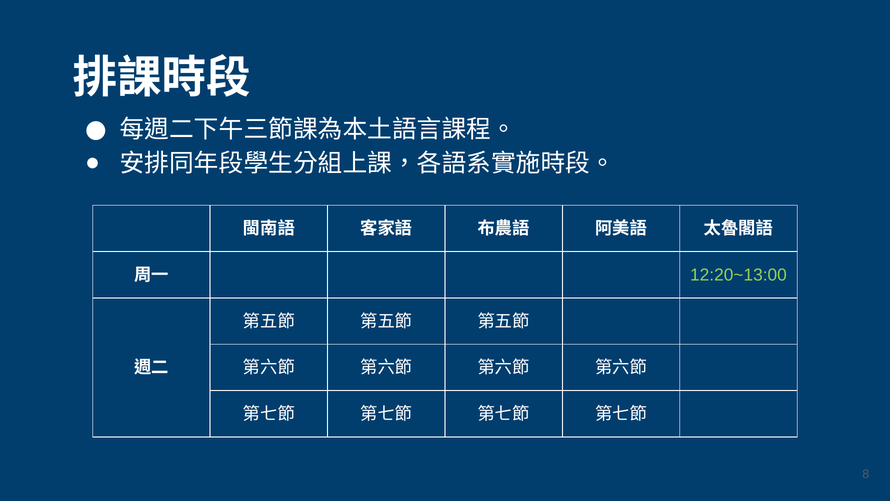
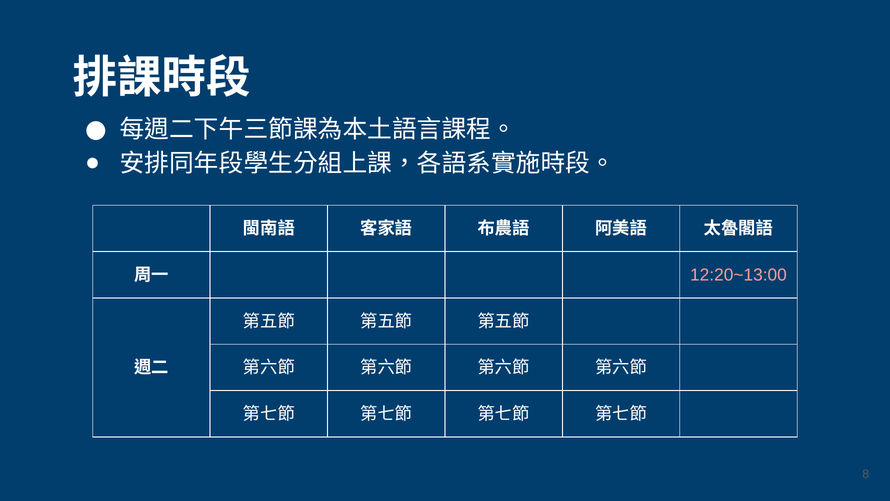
12:20~13:00 colour: light green -> pink (738, 275)
